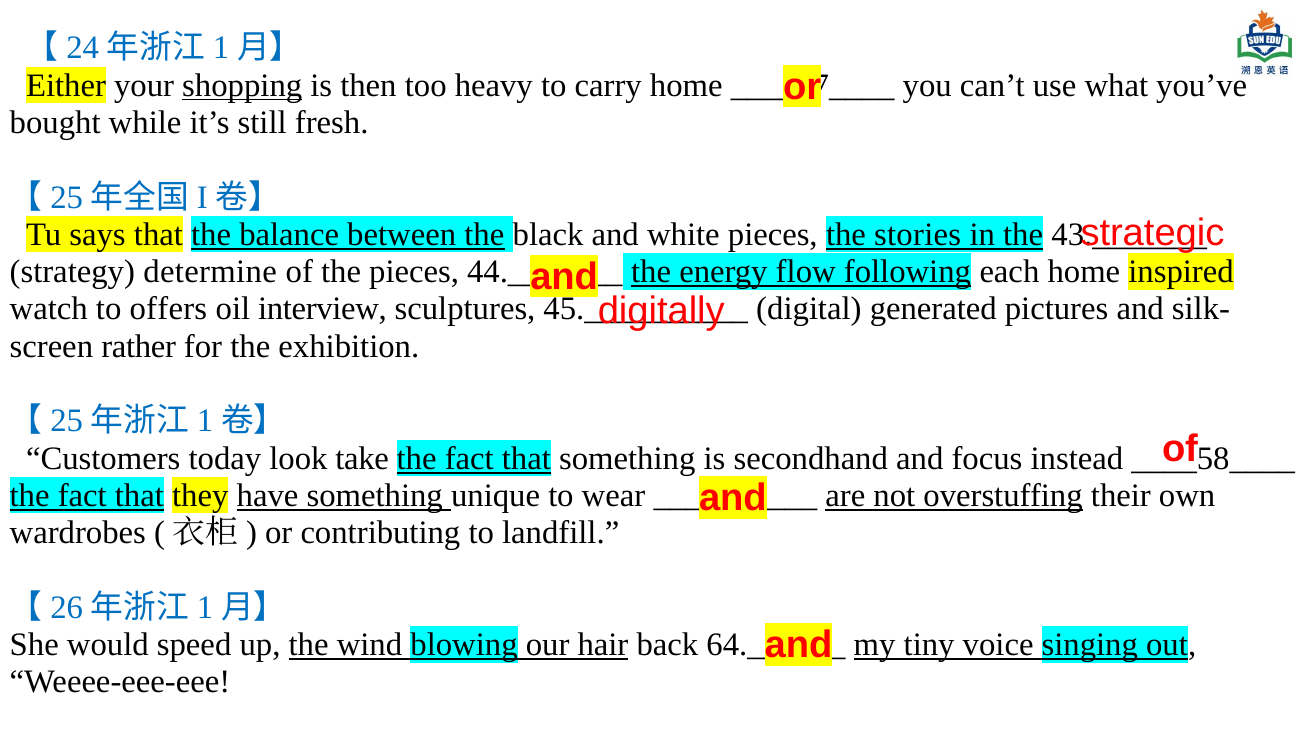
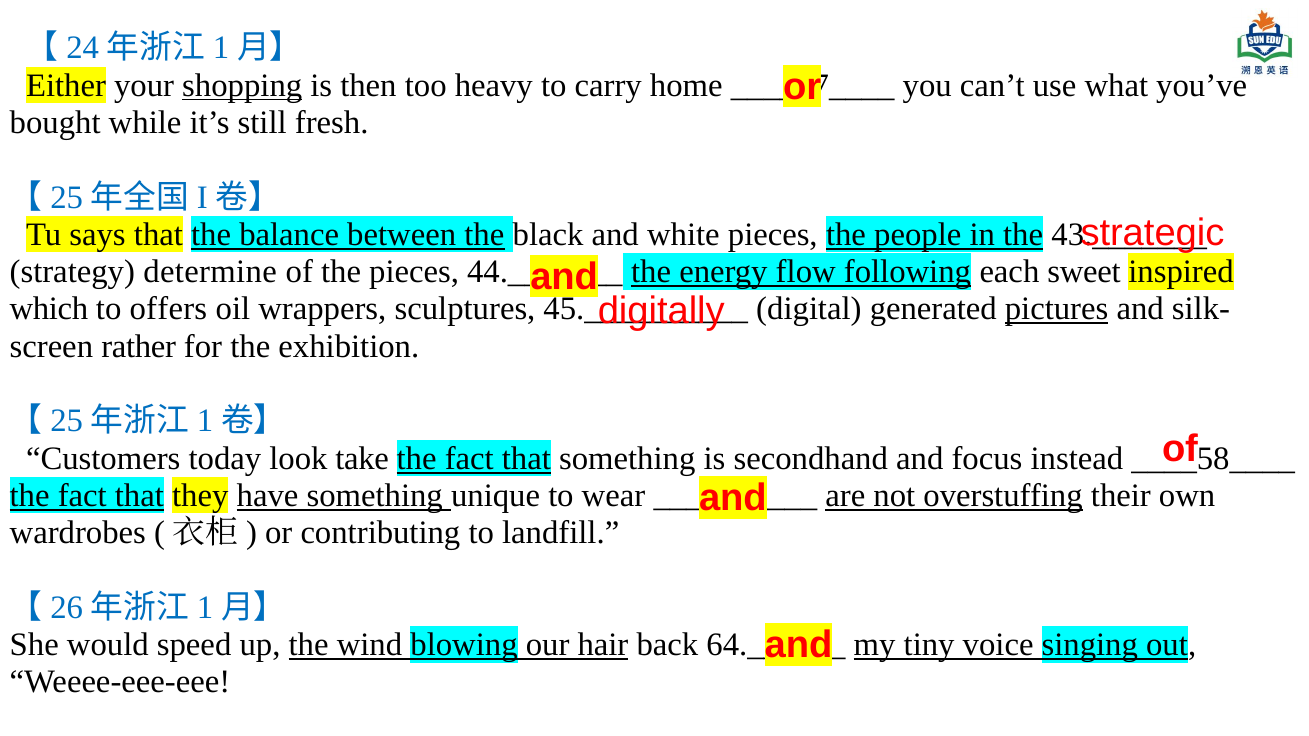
stories: stories -> people (918, 235)
each home: home -> sweet (1084, 272)
watch: watch -> which (49, 309)
interview: interview -> wrappers (322, 309)
pictures underline: none -> present (1057, 309)
